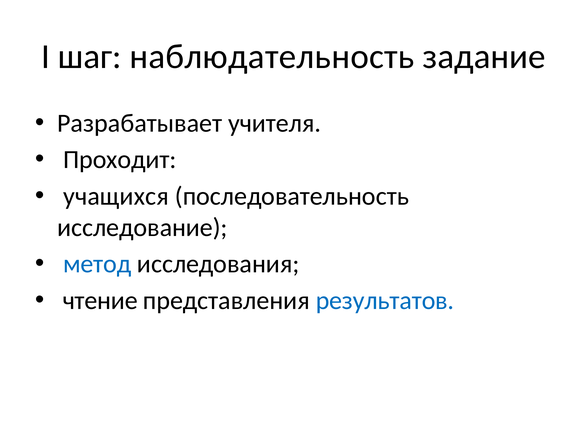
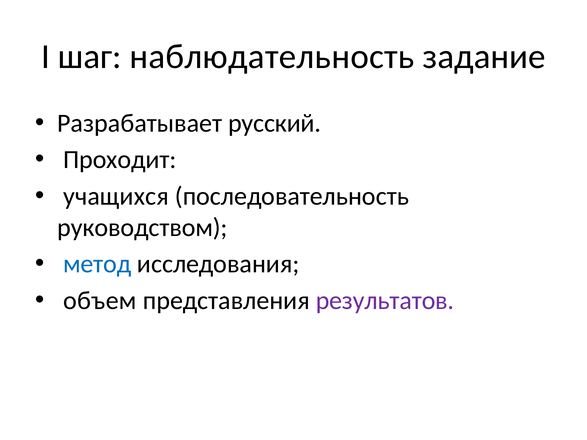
учителя: учителя -> русский (275, 123)
исследование: исследование -> руководством (142, 228)
чтение: чтение -> объем (100, 301)
результатов colour: blue -> purple (385, 301)
